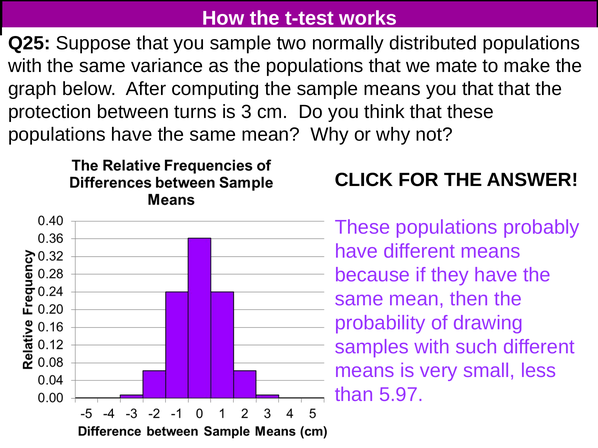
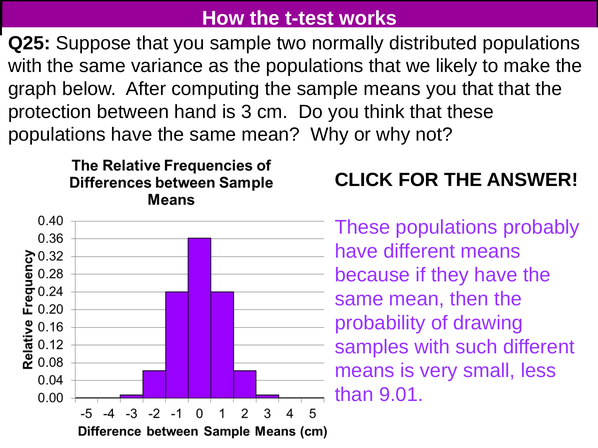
mate: mate -> likely (457, 66)
turns: turns -> hand (196, 112)
5.97: 5.97 -> 9.01 (401, 395)
